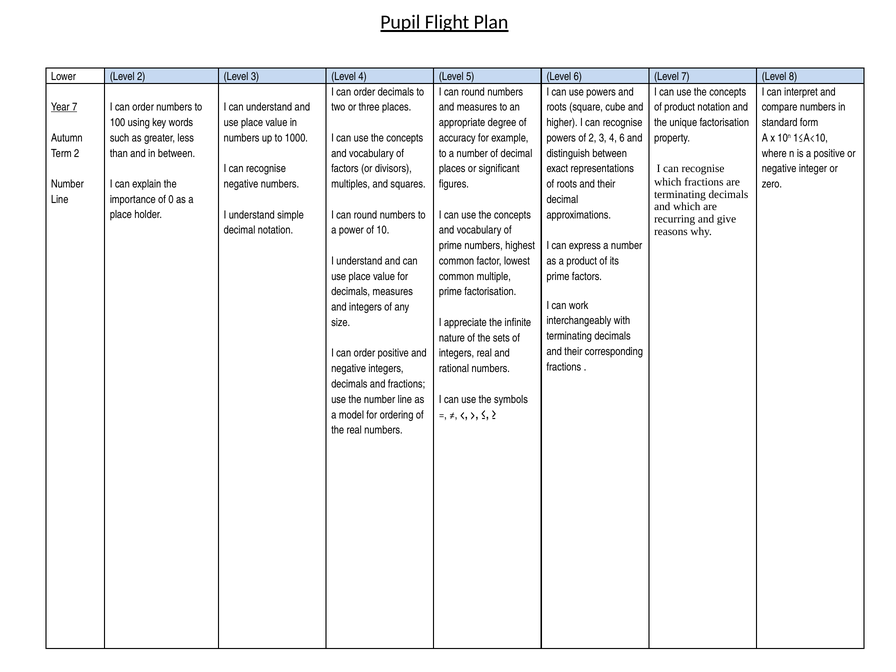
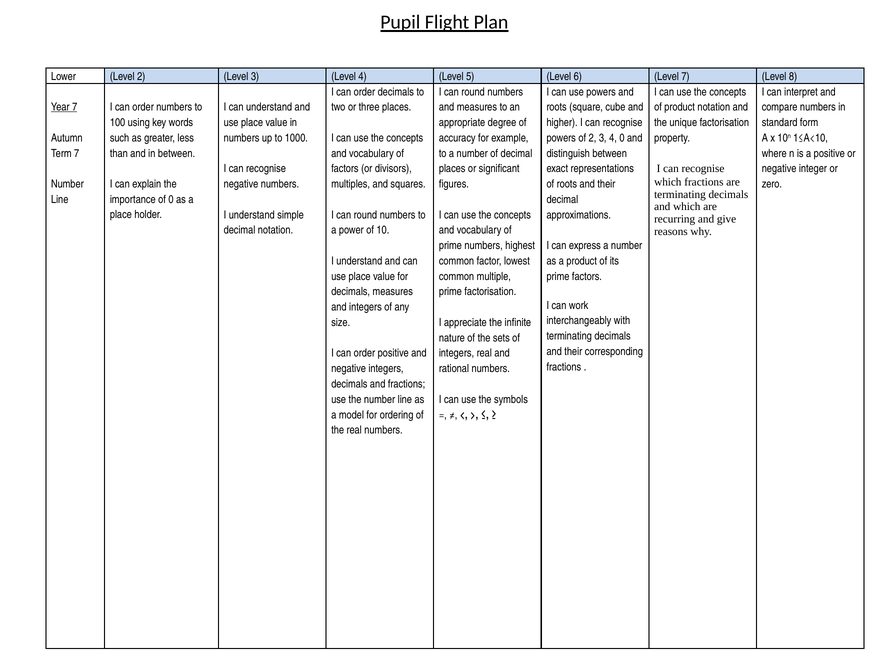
4 6: 6 -> 0 (622, 138)
Term 2: 2 -> 7 (77, 153)
